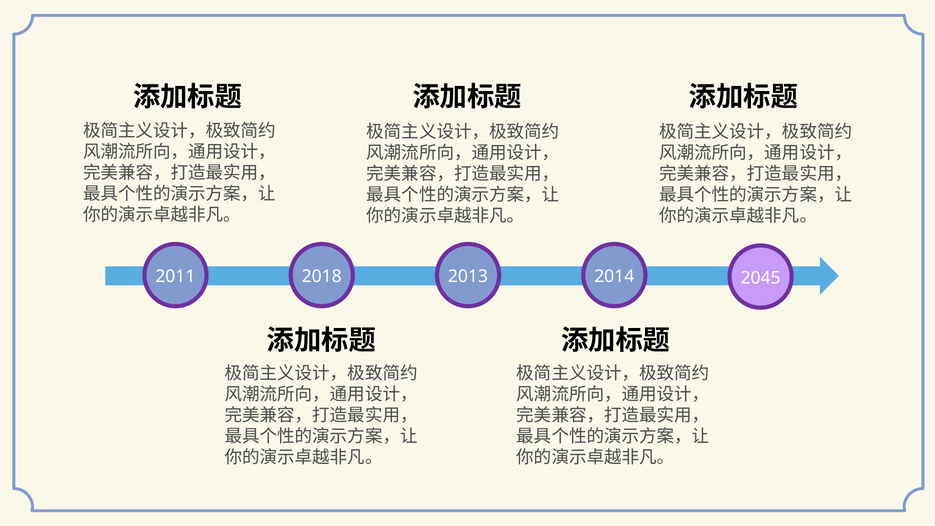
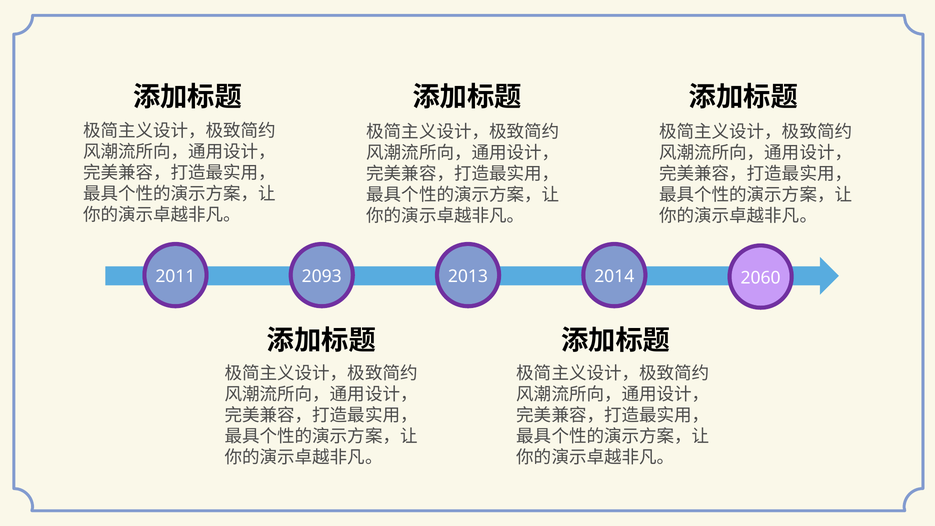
2018: 2018 -> 2093 (322, 276)
2045: 2045 -> 2060 (761, 278)
